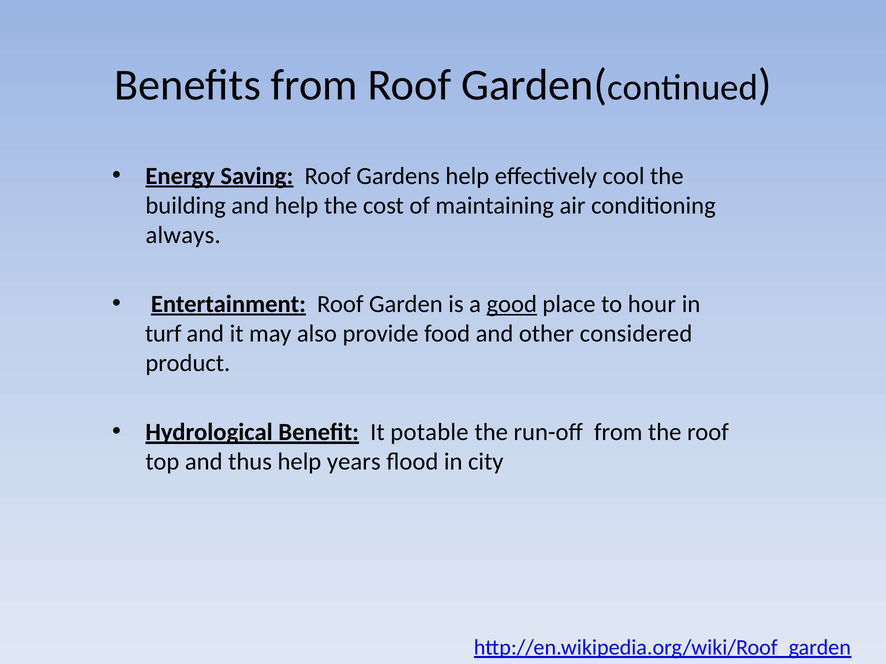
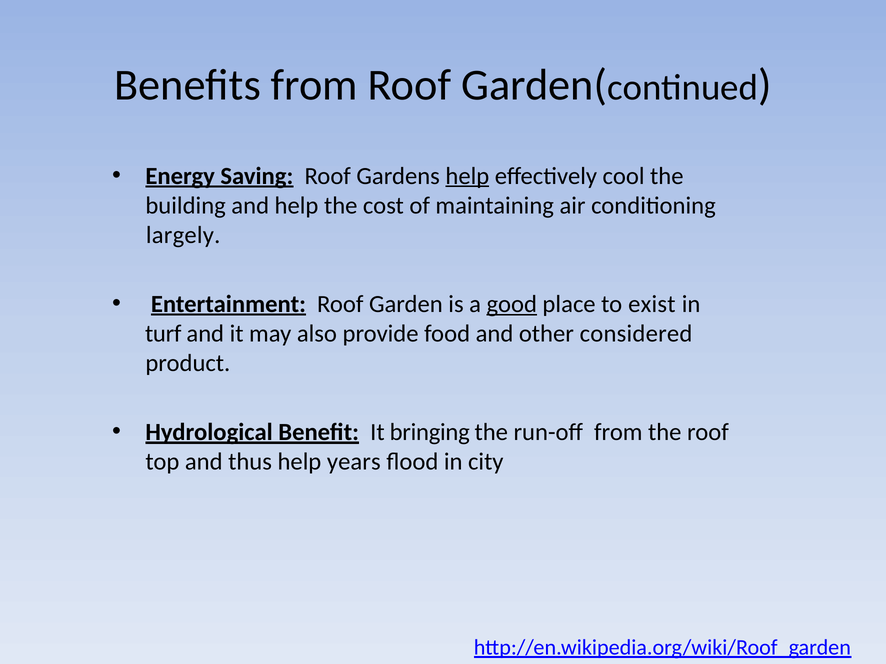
help underline: none -> present (467, 176)
always: always -> largely (183, 235)
hour: hour -> exist (652, 304)
potable: potable -> bringing (430, 432)
